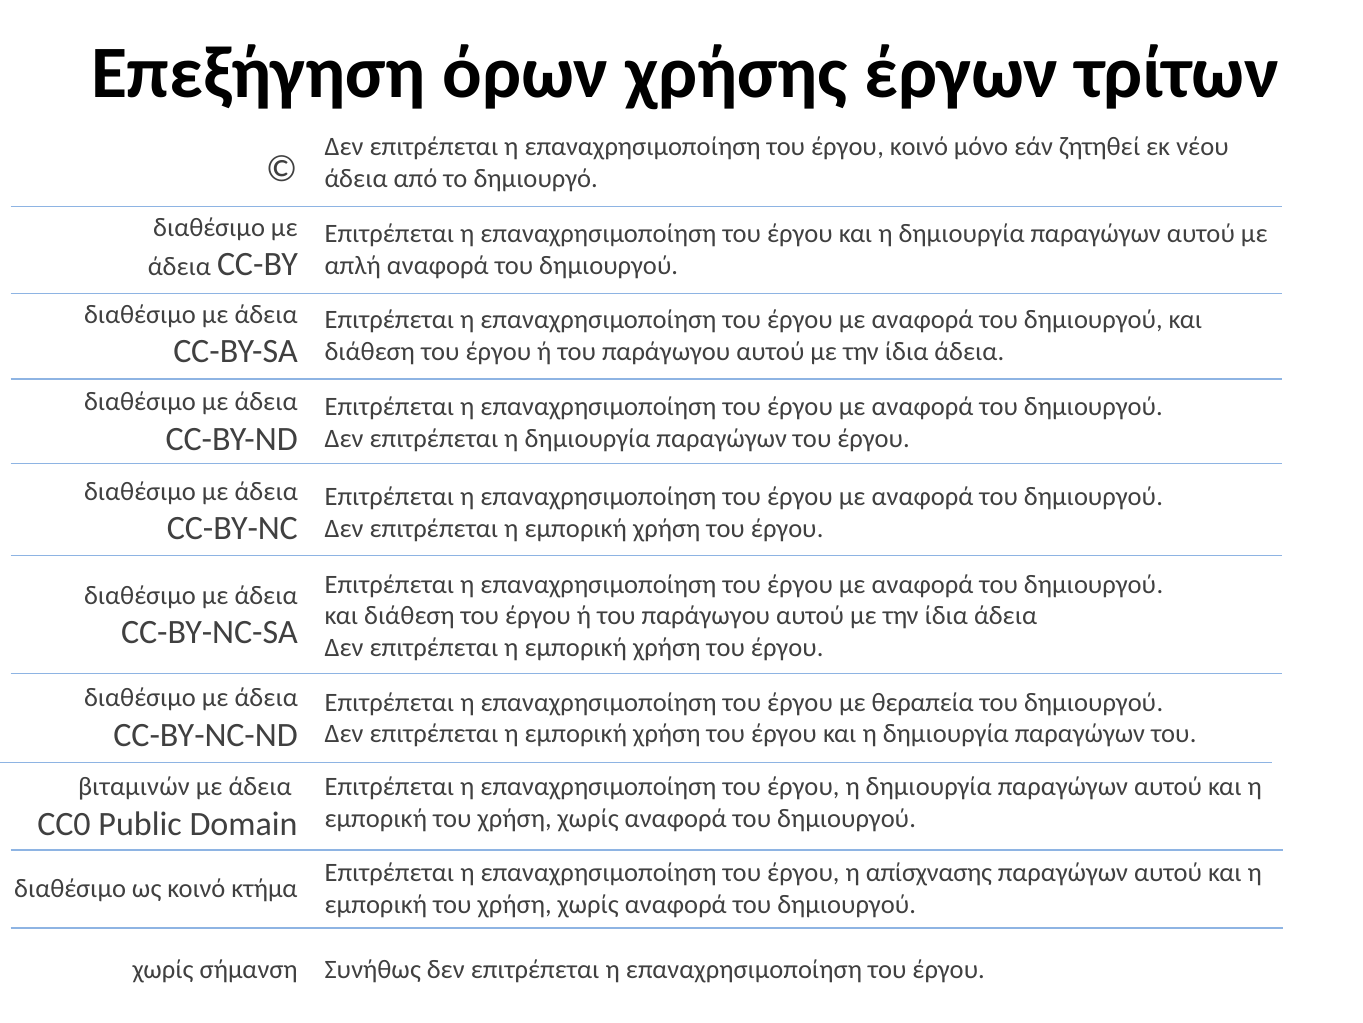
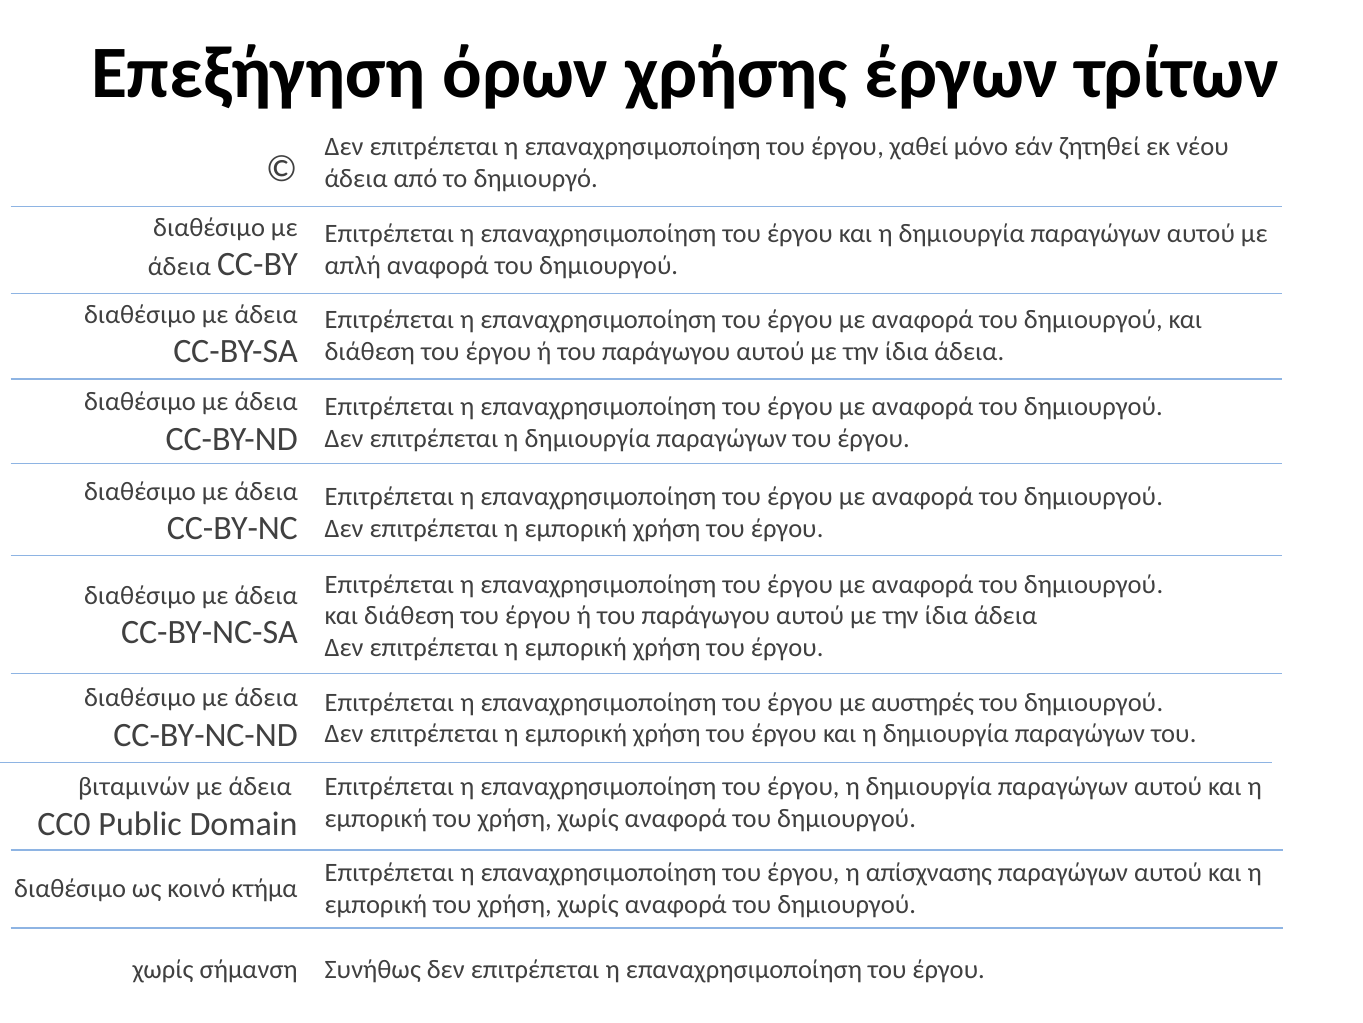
έργου κοινό: κοινό -> χαθεί (919, 147)
θεραπεία: θεραπεία -> αυστηρές (923, 702)
